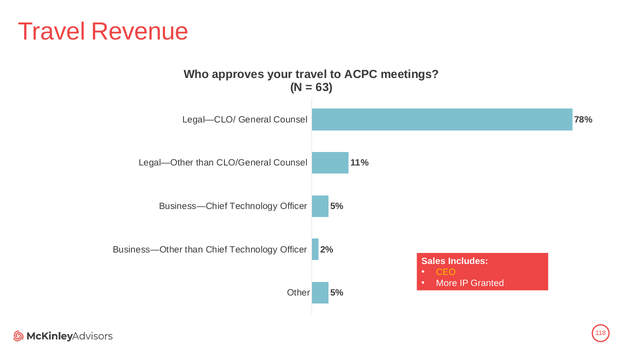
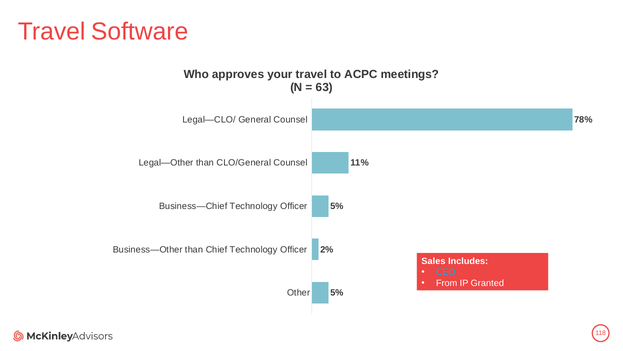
Revenue: Revenue -> Software (140, 31)
CEO colour: yellow -> light blue (446, 272)
More: More -> From (447, 283)
